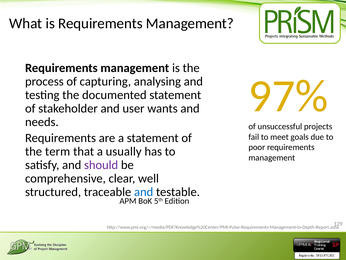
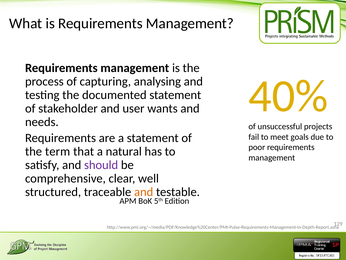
97%: 97% -> 40% (288, 96)
usually: usually -> natural (124, 151)
and colour: blue -> orange (144, 192)
